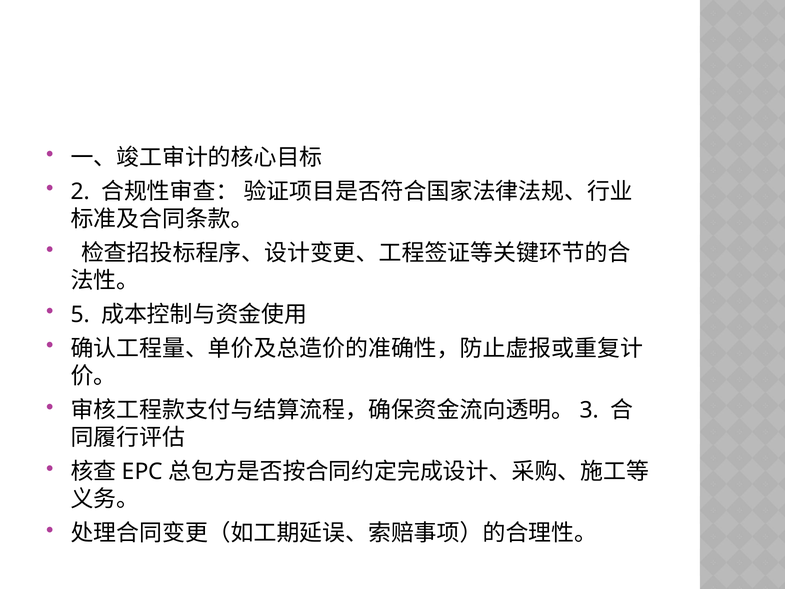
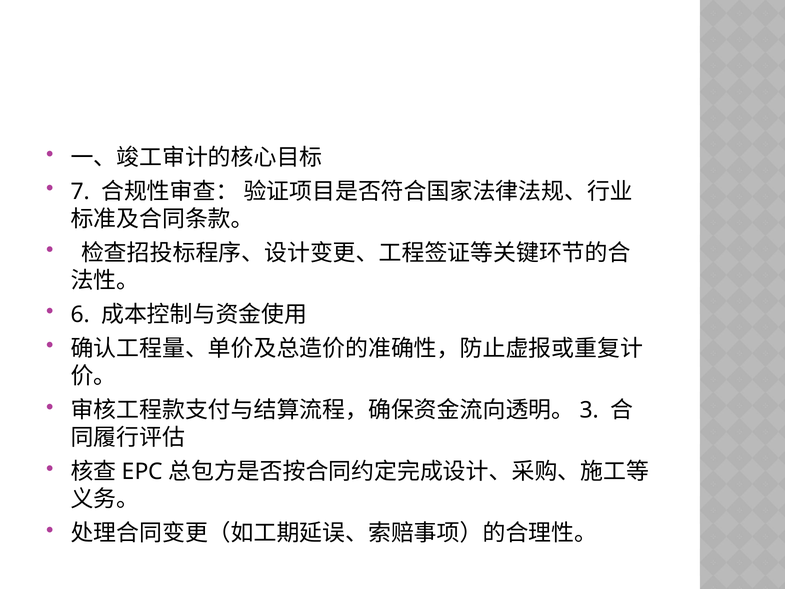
2: 2 -> 7 (80, 191)
5: 5 -> 6 (80, 314)
